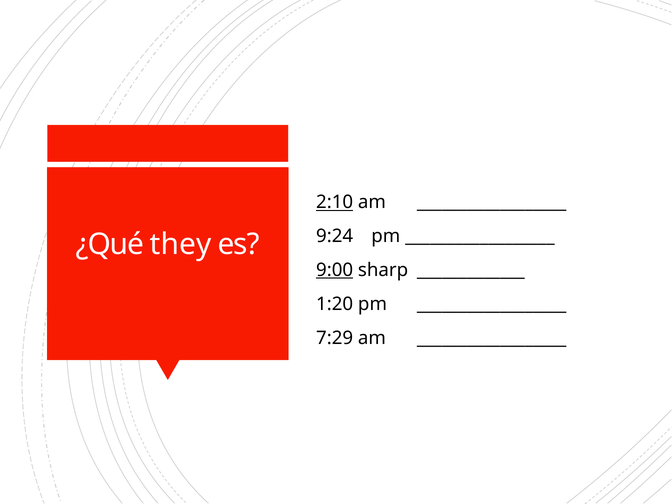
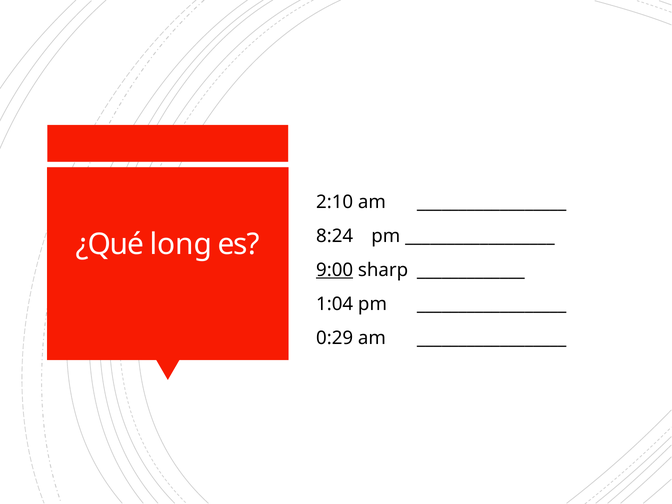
2:10 underline: present -> none (335, 202)
9:24: 9:24 -> 8:24 (335, 236)
they: they -> long (181, 245)
1:20: 1:20 -> 1:04 (335, 304)
7:29: 7:29 -> 0:29 (335, 338)
